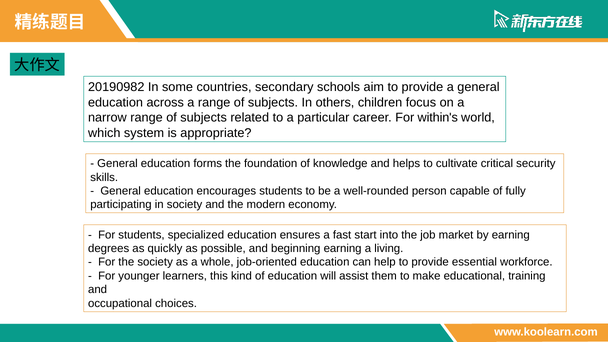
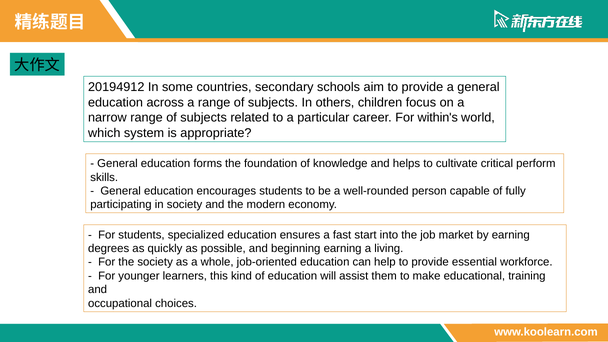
20190982: 20190982 -> 20194912 (116, 87)
security: security -> perform (536, 164)
